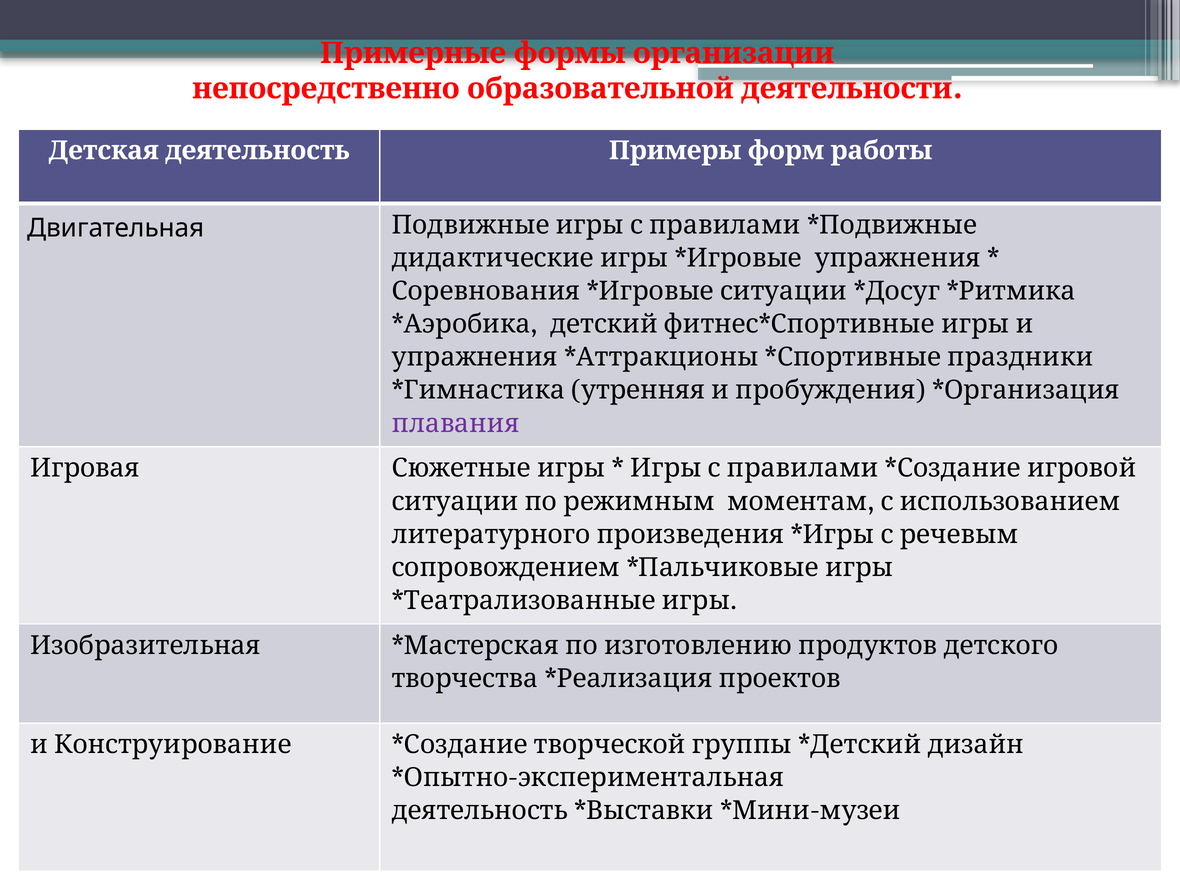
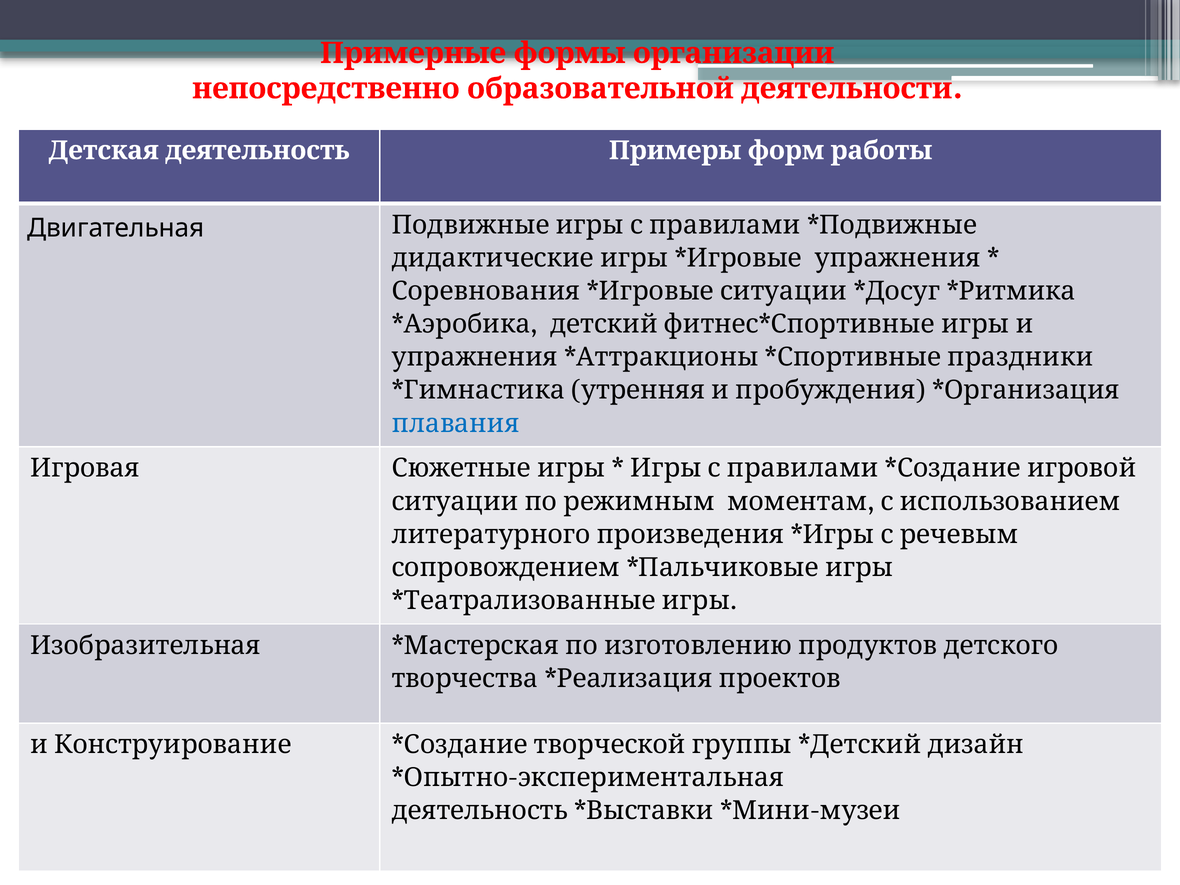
плавания colour: purple -> blue (456, 423)
